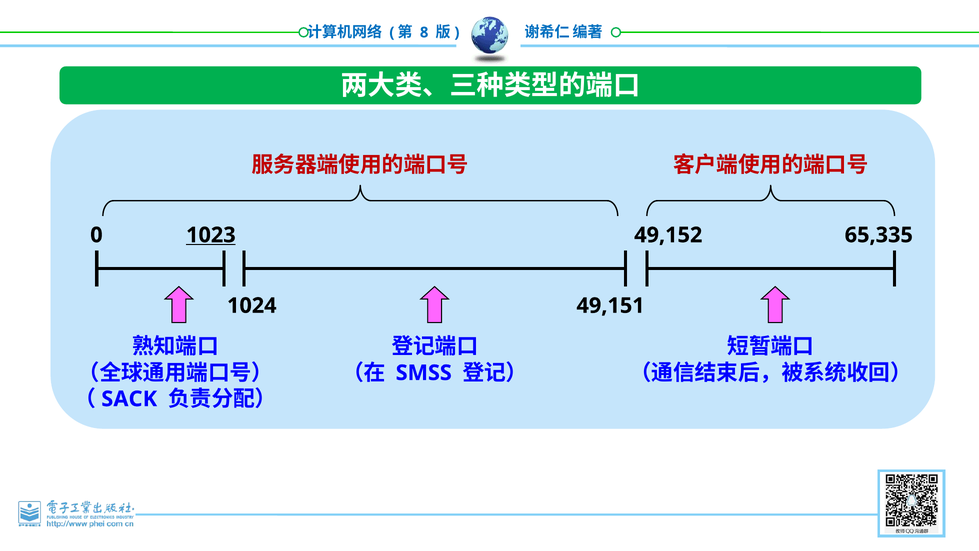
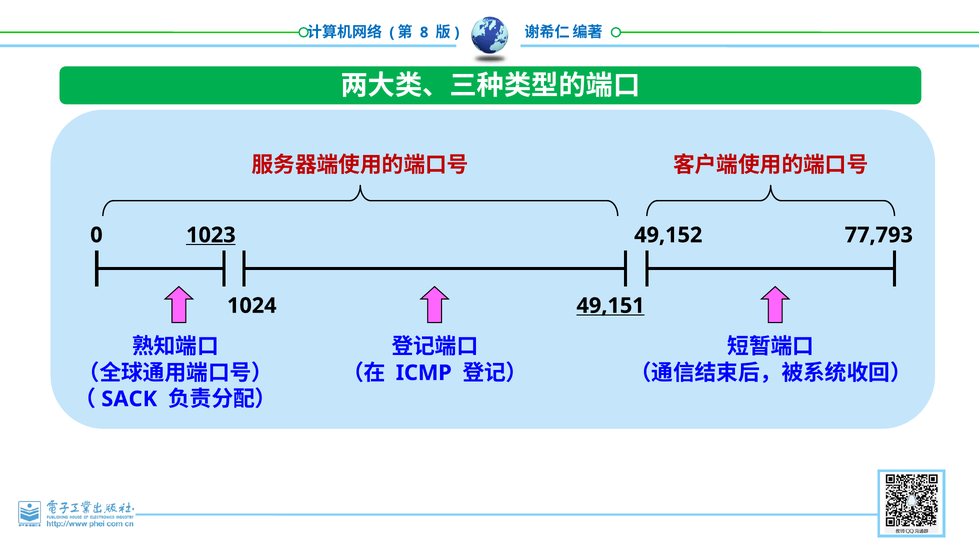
65,335: 65,335 -> 77,793 (879, 235)
49,151 underline: none -> present (611, 305)
SMSS: SMSS -> ICMP (424, 373)
